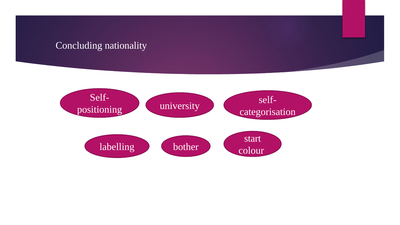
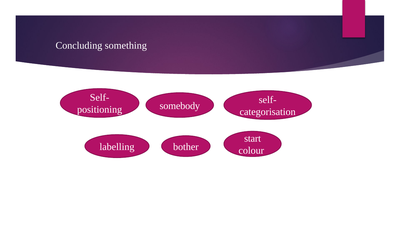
nationality: nationality -> something (126, 45)
university: university -> somebody (180, 106)
